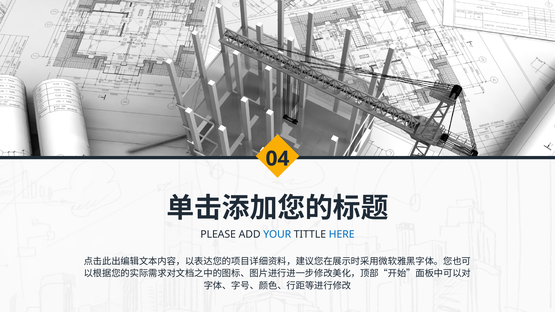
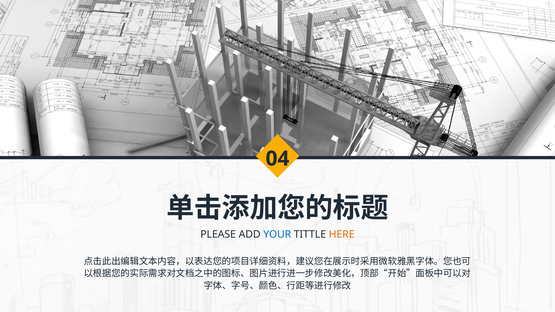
HERE colour: blue -> orange (342, 235)
